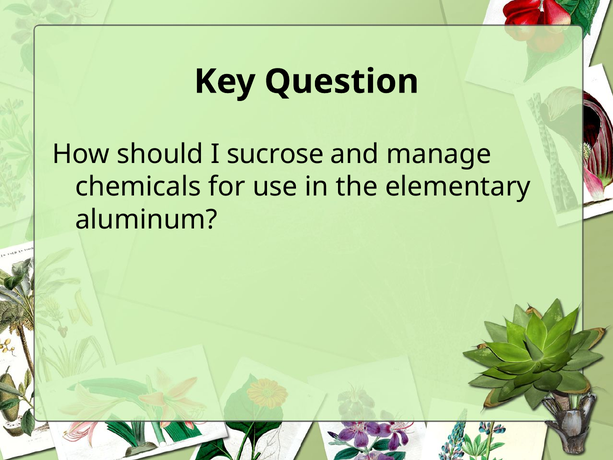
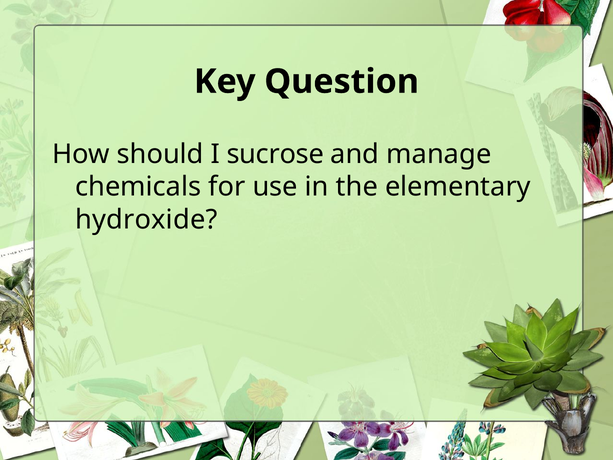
aluminum: aluminum -> hydroxide (146, 220)
